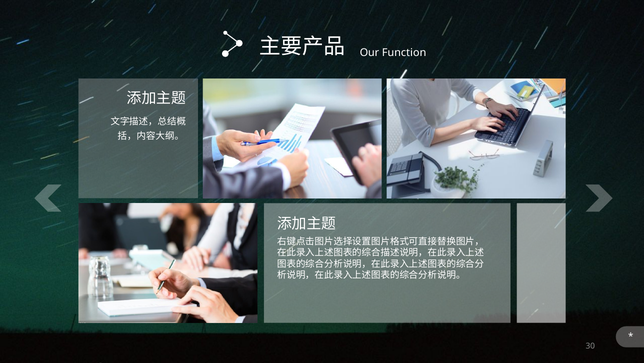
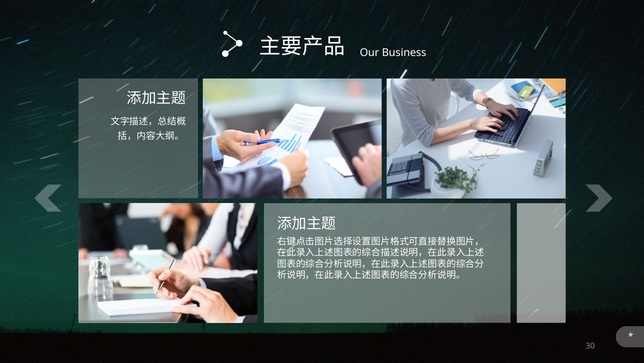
Function: Function -> Business (404, 52)
